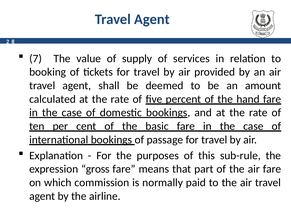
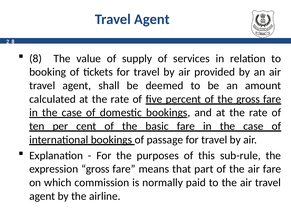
7: 7 -> 8 (36, 59)
the hand: hand -> gross (248, 99)
